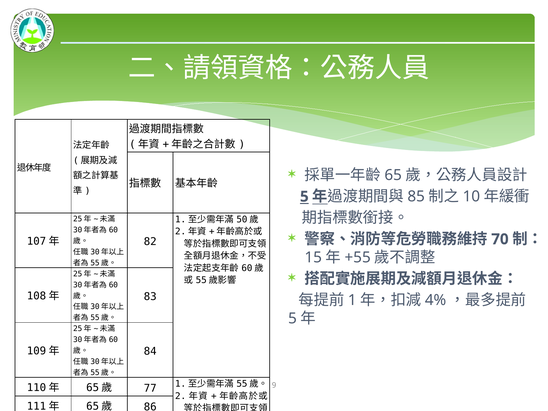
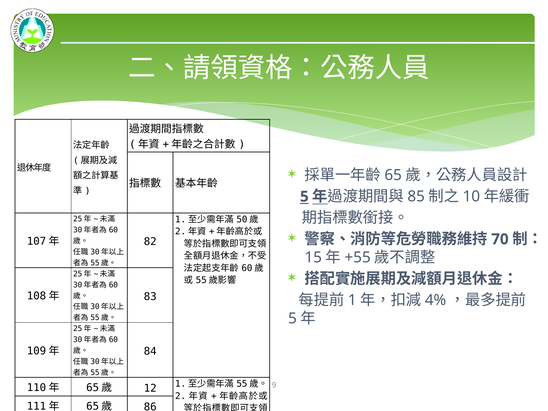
77: 77 -> 12 (150, 388)
